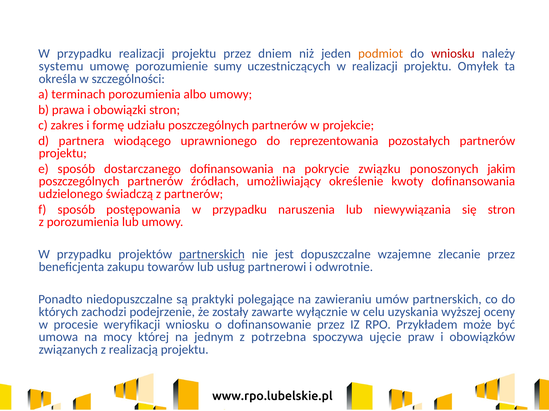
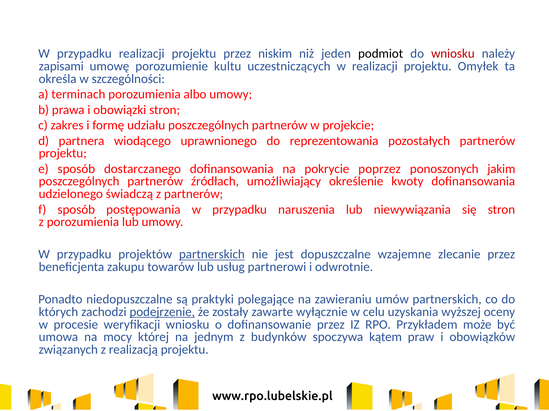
dniem: dniem -> niskim (275, 54)
podmiot colour: orange -> black (381, 54)
systemu: systemu -> zapisami (61, 66)
sumy: sumy -> kultu (228, 66)
związku: związku -> poprzez (380, 169)
podejrzenie underline: none -> present (162, 312)
potrzebna: potrzebna -> budynków (279, 338)
ujęcie: ujęcie -> kątem (386, 338)
